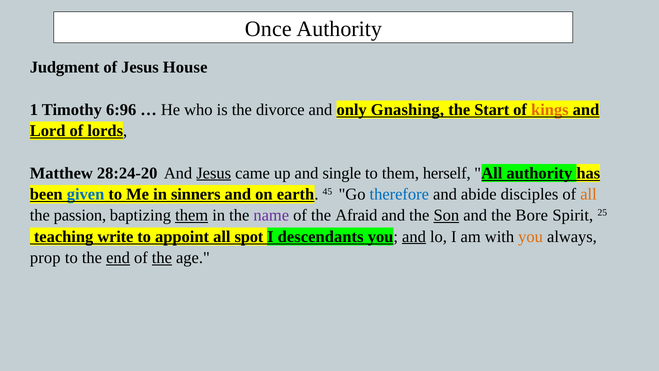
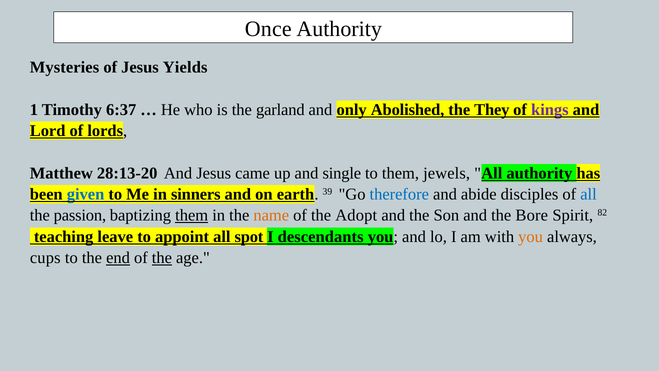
Judgment: Judgment -> Mysteries (64, 67)
House: House -> Yields (185, 67)
6:96: 6:96 -> 6:37 (121, 109)
divorce: divorce -> garland (280, 109)
Gnashing: Gnashing -> Abolished (408, 109)
Start: Start -> They (492, 109)
kings colour: orange -> purple (550, 109)
28:24-20: 28:24-20 -> 28:13-20 (127, 173)
Jesus underline: present -> none (214, 173)
herself: herself -> jewels (447, 173)
45: 45 -> 39 (327, 191)
all colour: orange -> blue (589, 194)
name colour: purple -> orange (271, 215)
Afraid: Afraid -> Adopt (356, 215)
Son underline: present -> none (446, 215)
25: 25 -> 82 (602, 213)
write: write -> leave (115, 236)
and underline: present -> none (414, 236)
prop: prop -> cups (45, 258)
